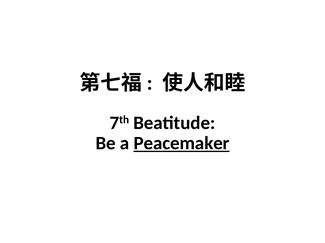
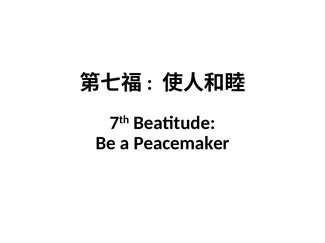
Peacemaker underline: present -> none (182, 144)
